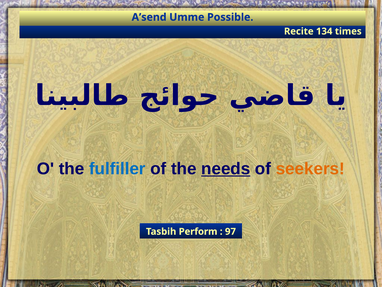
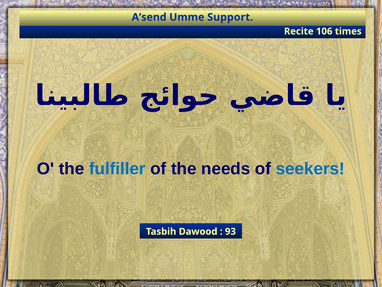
Possible: Possible -> Support (230, 17)
134: 134 -> 106 (324, 31)
needs underline: present -> none (226, 168)
seekers colour: orange -> blue (310, 168)
Perform: Perform -> Dawood (198, 231)
97: 97 -> 93 (230, 231)
